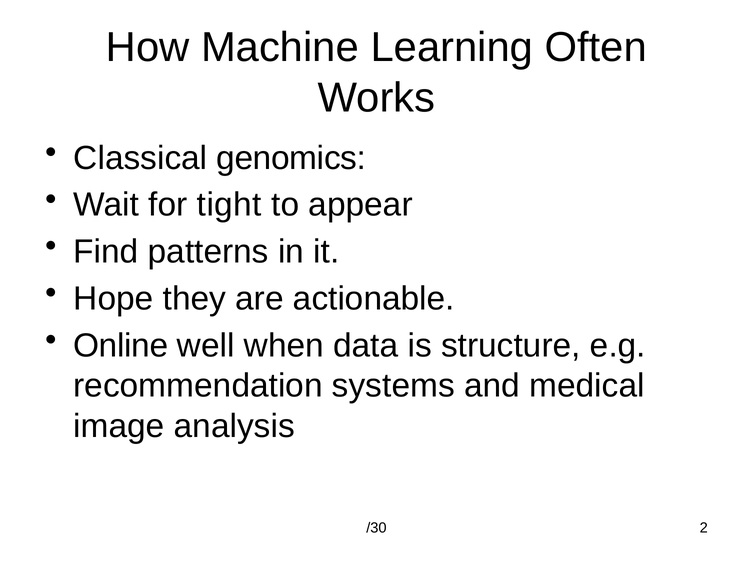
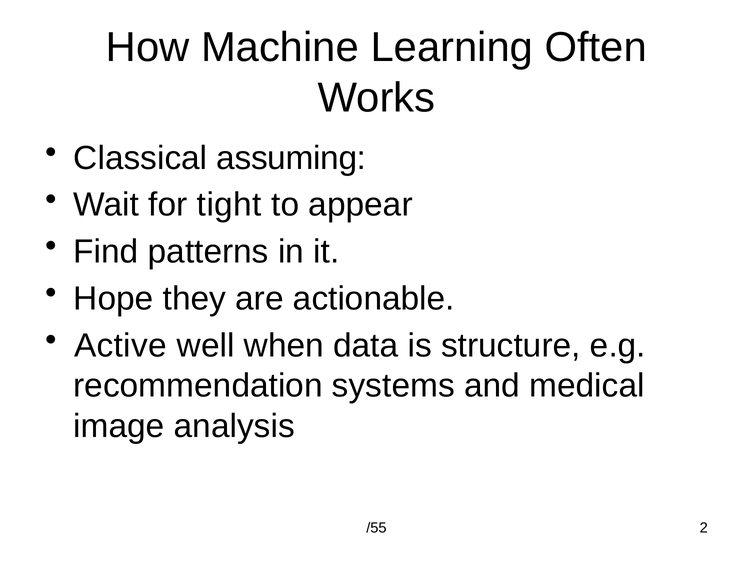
genomics: genomics -> assuming (291, 158)
Online: Online -> Active (120, 345)
/30: /30 -> /55 (376, 528)
